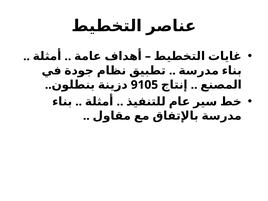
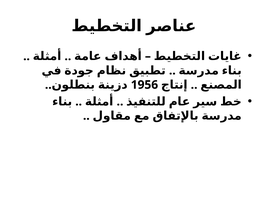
9105: 9105 -> 1956 (144, 85)
